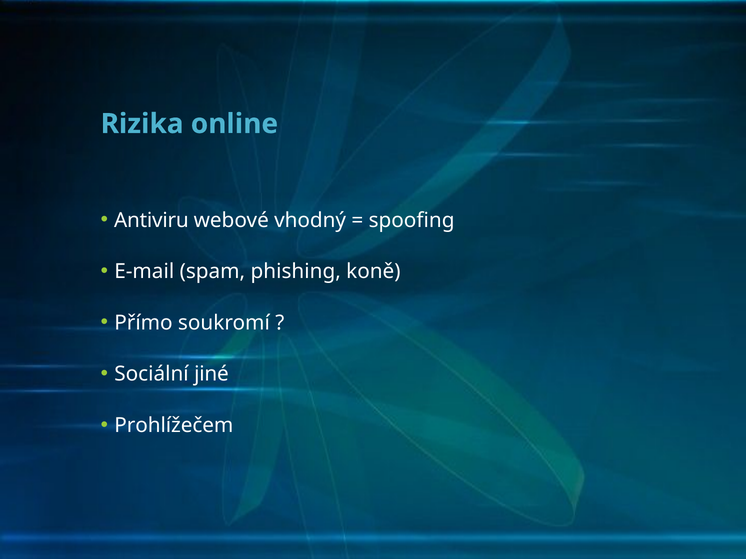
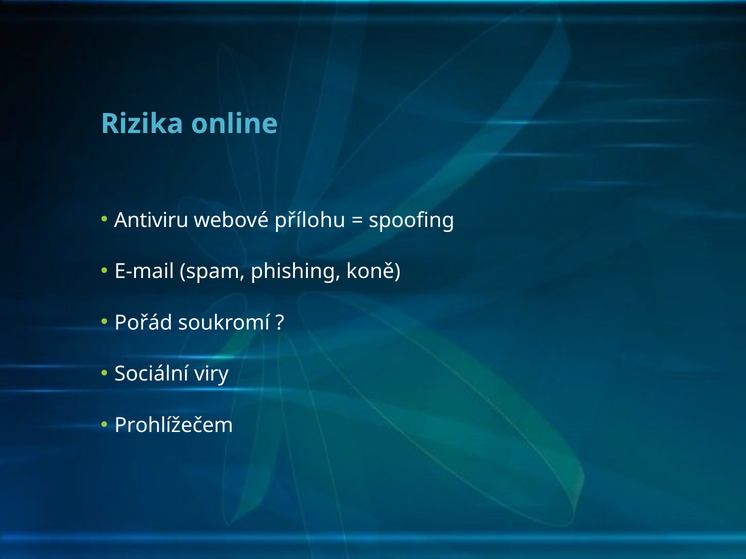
vhodný: vhodný -> přílohu (310, 220)
Přímo: Přímo -> Pořád (143, 323)
jiné: jiné -> viry (211, 374)
